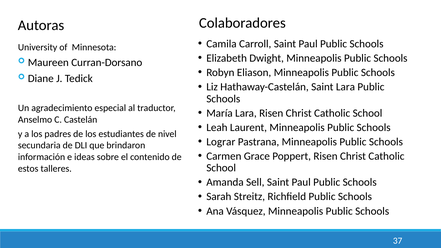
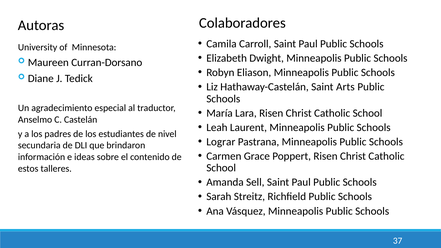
Saint Lara: Lara -> Arts (345, 87)
